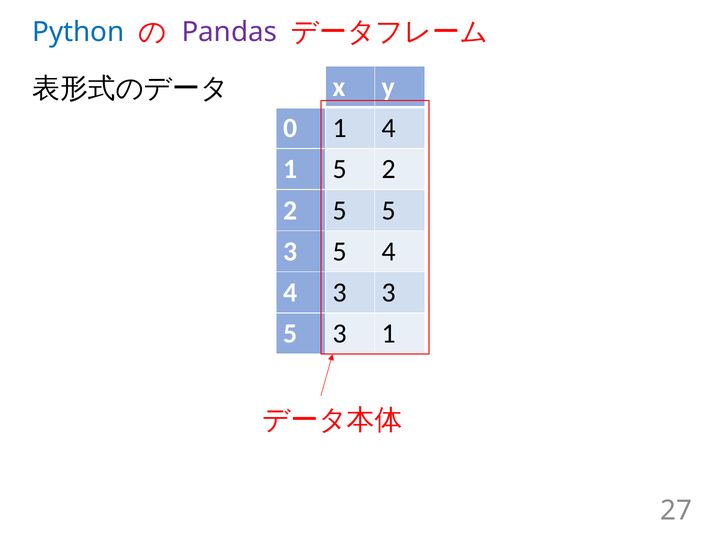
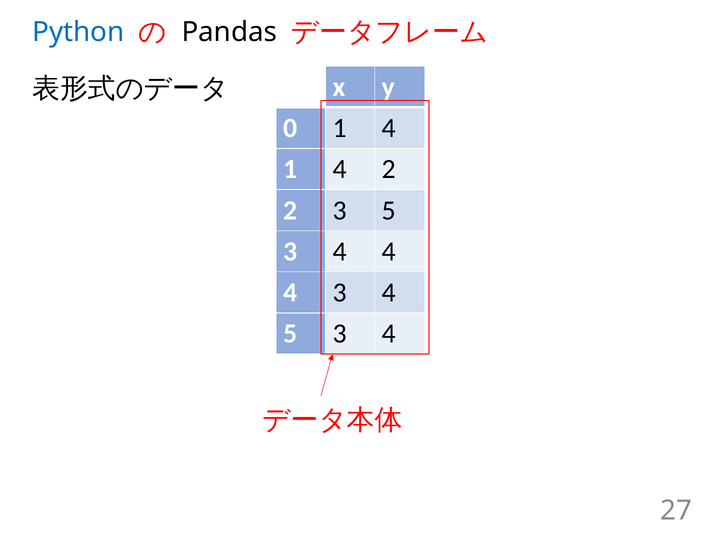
Pandas colour: purple -> black (229, 32)
5: 5 -> 4 (340, 169)
2 5: 5 -> 3 (340, 211)
5: 5 -> 4 (340, 252)
4 3 3: 3 -> 4 (389, 293)
1: 1 -> 4 (389, 334)
